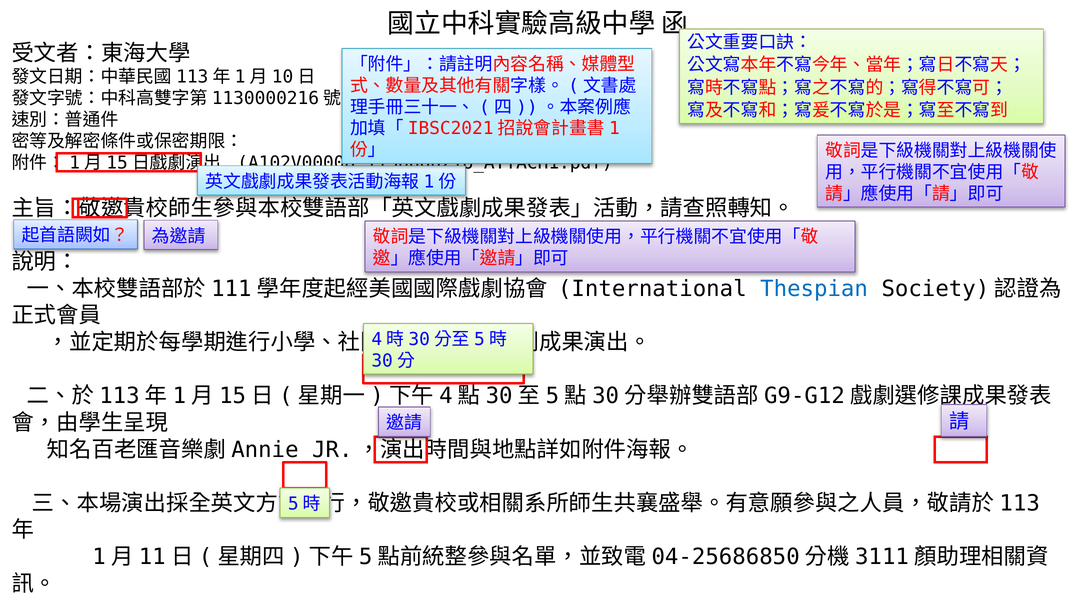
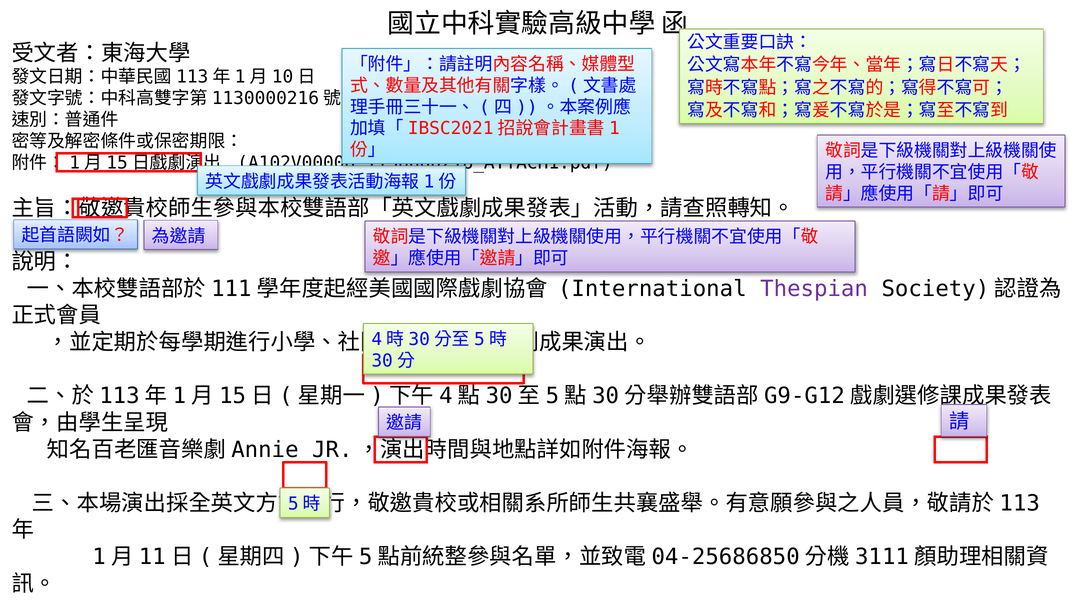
Thespian colour: blue -> purple (814, 289)
